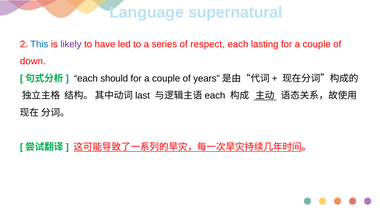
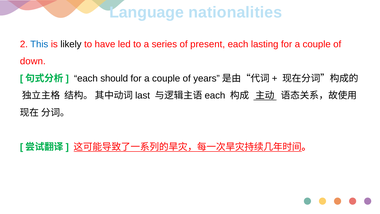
supernatural: supernatural -> nationalities (235, 12)
likely colour: purple -> black (71, 44)
respect: respect -> present (208, 44)
